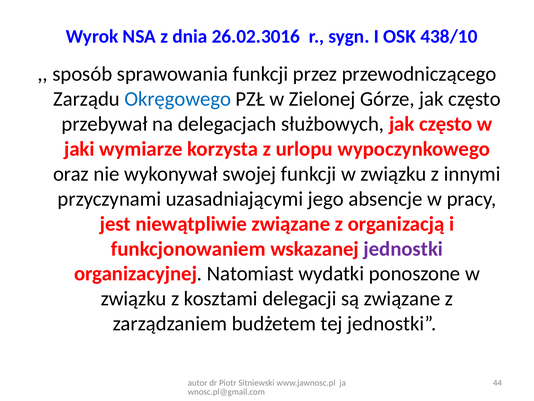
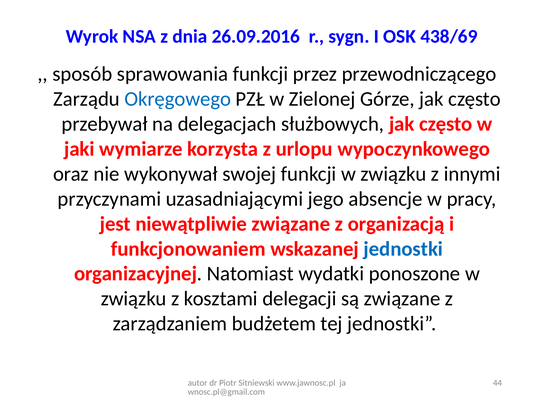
26.02.3016: 26.02.3016 -> 26.09.2016 (256, 36)
438/10: 438/10 -> 438/69 (449, 36)
jednostki colour: purple -> blue (403, 248)
